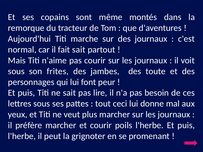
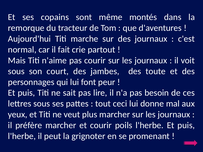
fait sait: sait -> crie (79, 50)
frites: frites -> court (58, 71)
